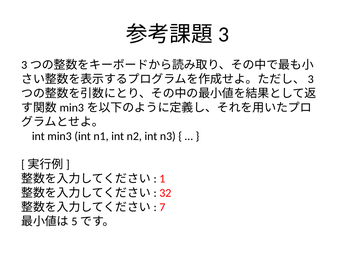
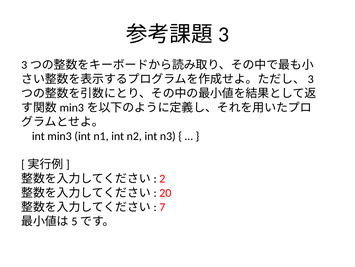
1: 1 -> 2 (162, 178)
32: 32 -> 20 (165, 193)
